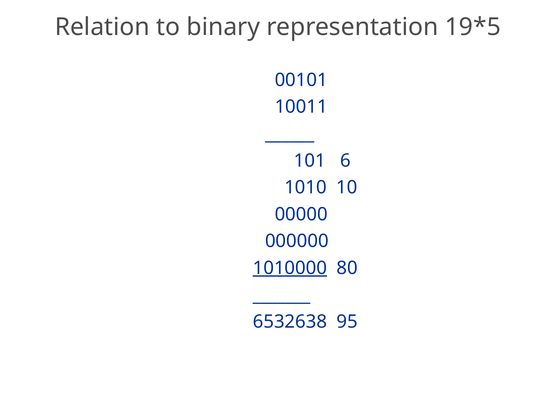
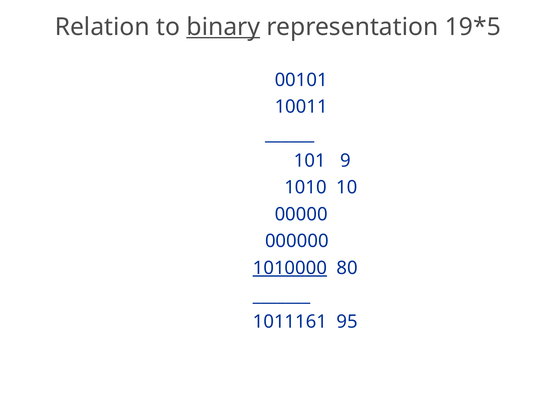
binary underline: none -> present (223, 27)
6: 6 -> 9 (346, 161)
6532638: 6532638 -> 1011161 (290, 322)
